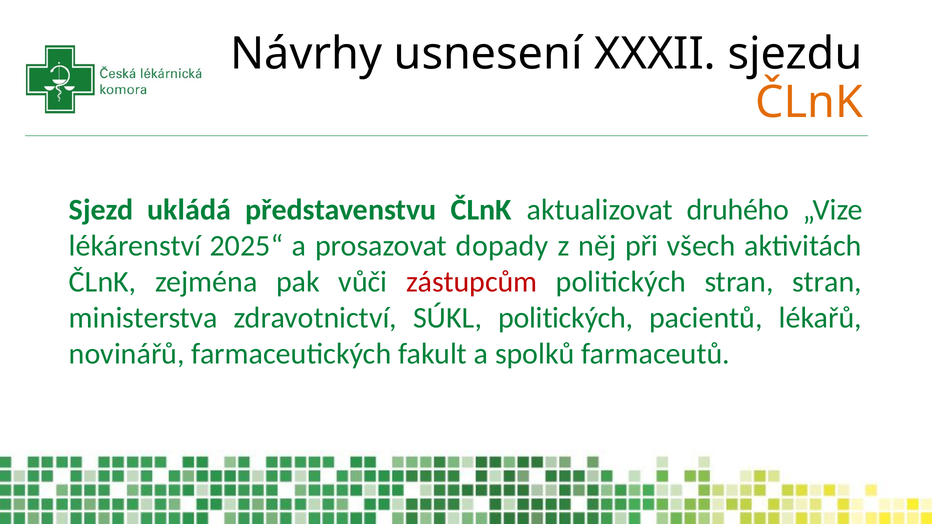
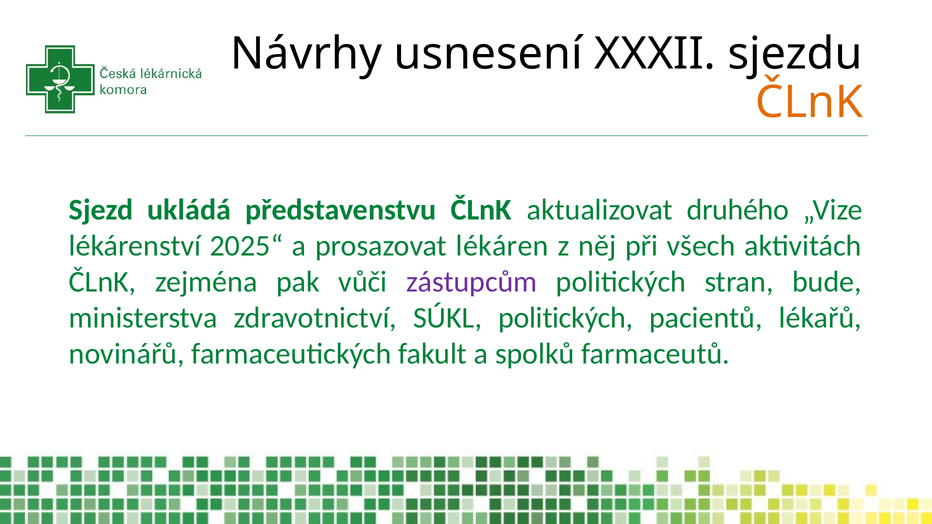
dopady: dopady -> lékáren (502, 246)
zástupcům colour: red -> purple (472, 282)
stran stran: stran -> bude (827, 282)
